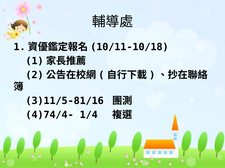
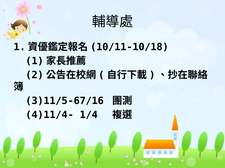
3)11/5-81/16: 3)11/5-81/16 -> 3)11/5-67/16 (65, 101)
4)74/4-: 4)74/4- -> 4)11/4- (50, 115)
